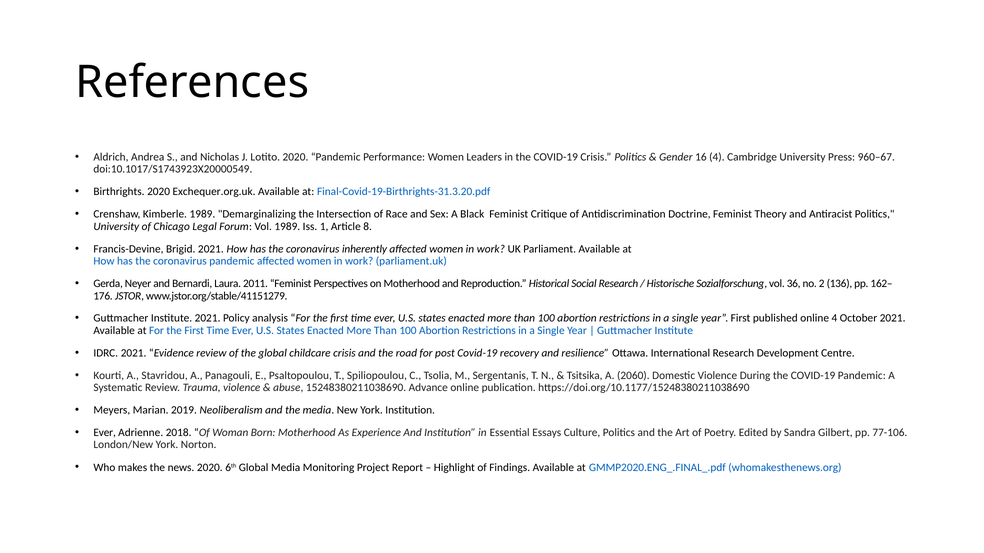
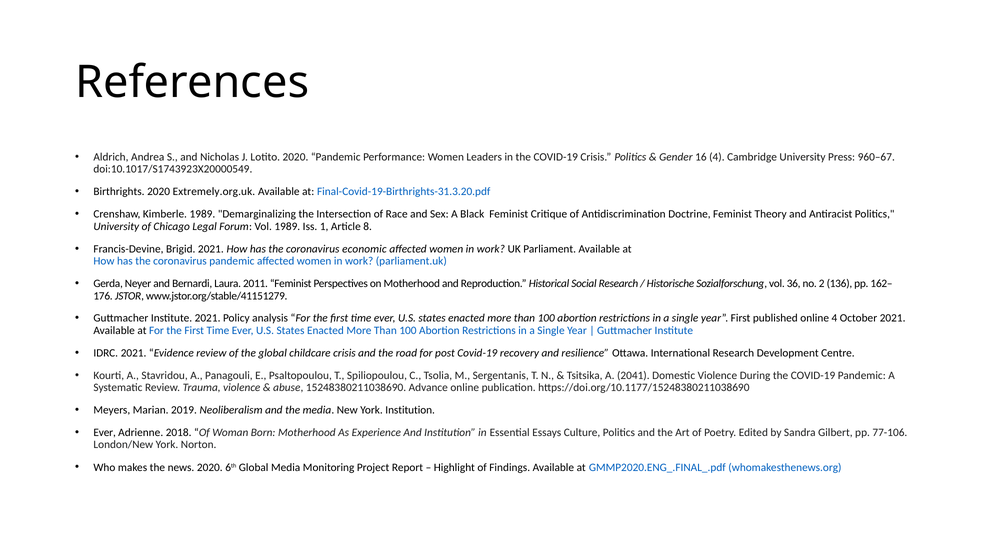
Exchequer.org.uk: Exchequer.org.uk -> Extremely.org.uk (214, 192)
inherently: inherently -> economic (364, 249)
2060: 2060 -> 2041 (633, 376)
